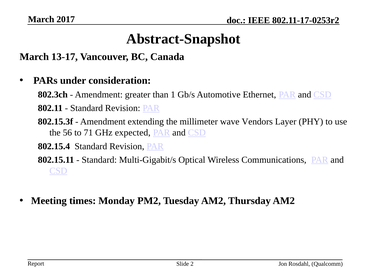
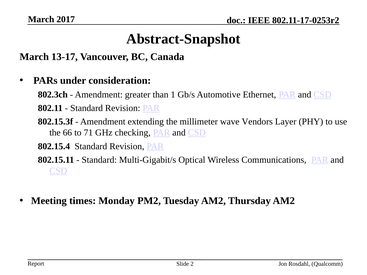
56: 56 -> 66 (67, 133)
expected: expected -> checking (133, 133)
